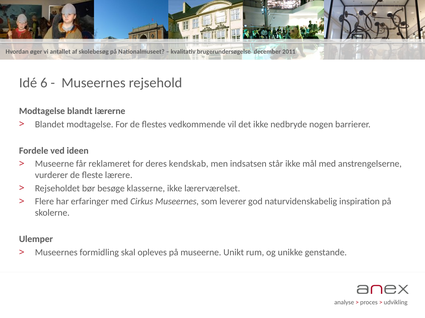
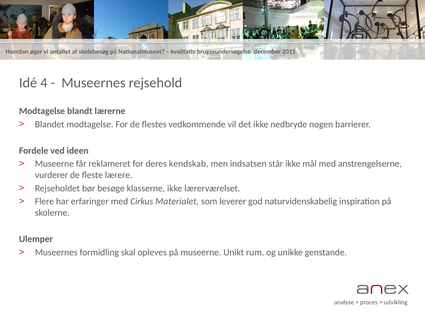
6: 6 -> 4 (44, 83)
Cirkus Museernes: Museernes -> Materialet (177, 202)
